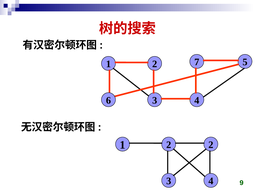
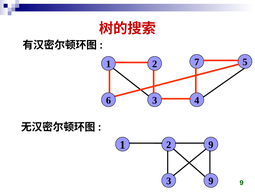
2 2: 2 -> 9 (211, 144)
3 4: 4 -> 9 (211, 180)
